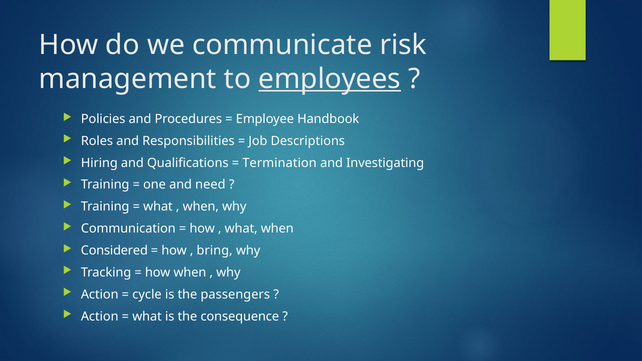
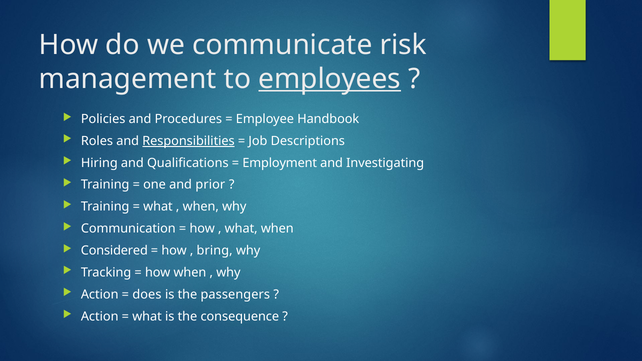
Responsibilities underline: none -> present (189, 141)
Termination: Termination -> Employment (280, 163)
need: need -> prior (210, 185)
cycle: cycle -> does (147, 294)
